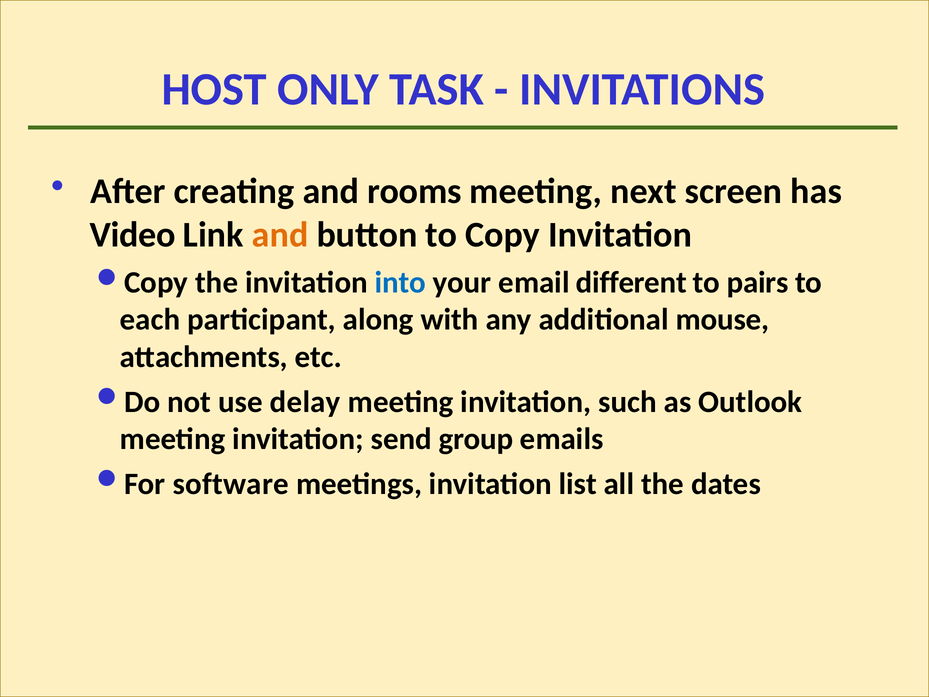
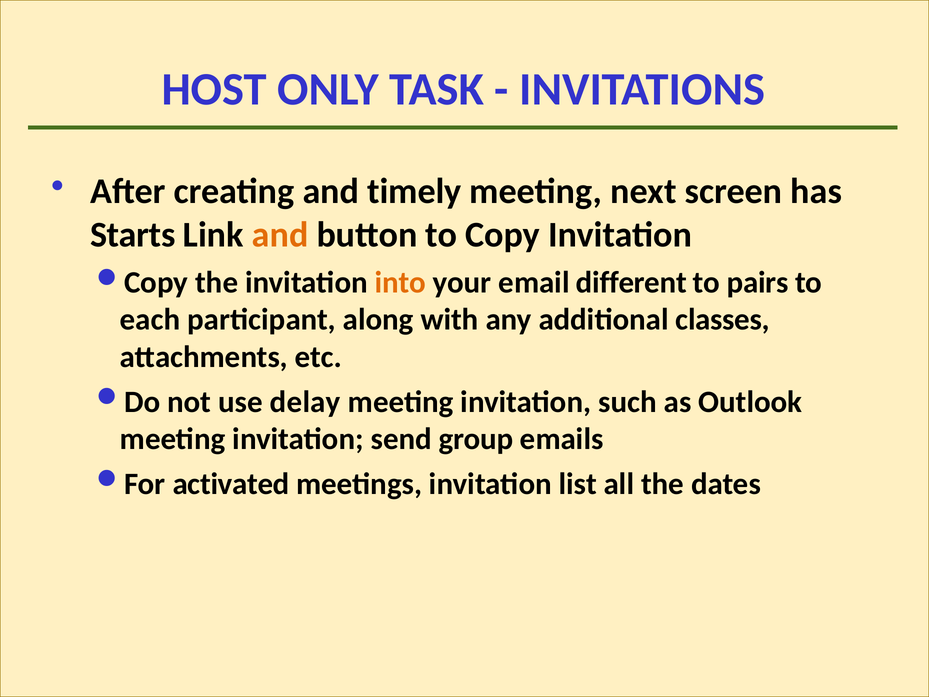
rooms: rooms -> timely (414, 191)
Video: Video -> Starts (133, 235)
into colour: blue -> orange (400, 282)
mouse: mouse -> classes (722, 320)
software: software -> activated (231, 484)
